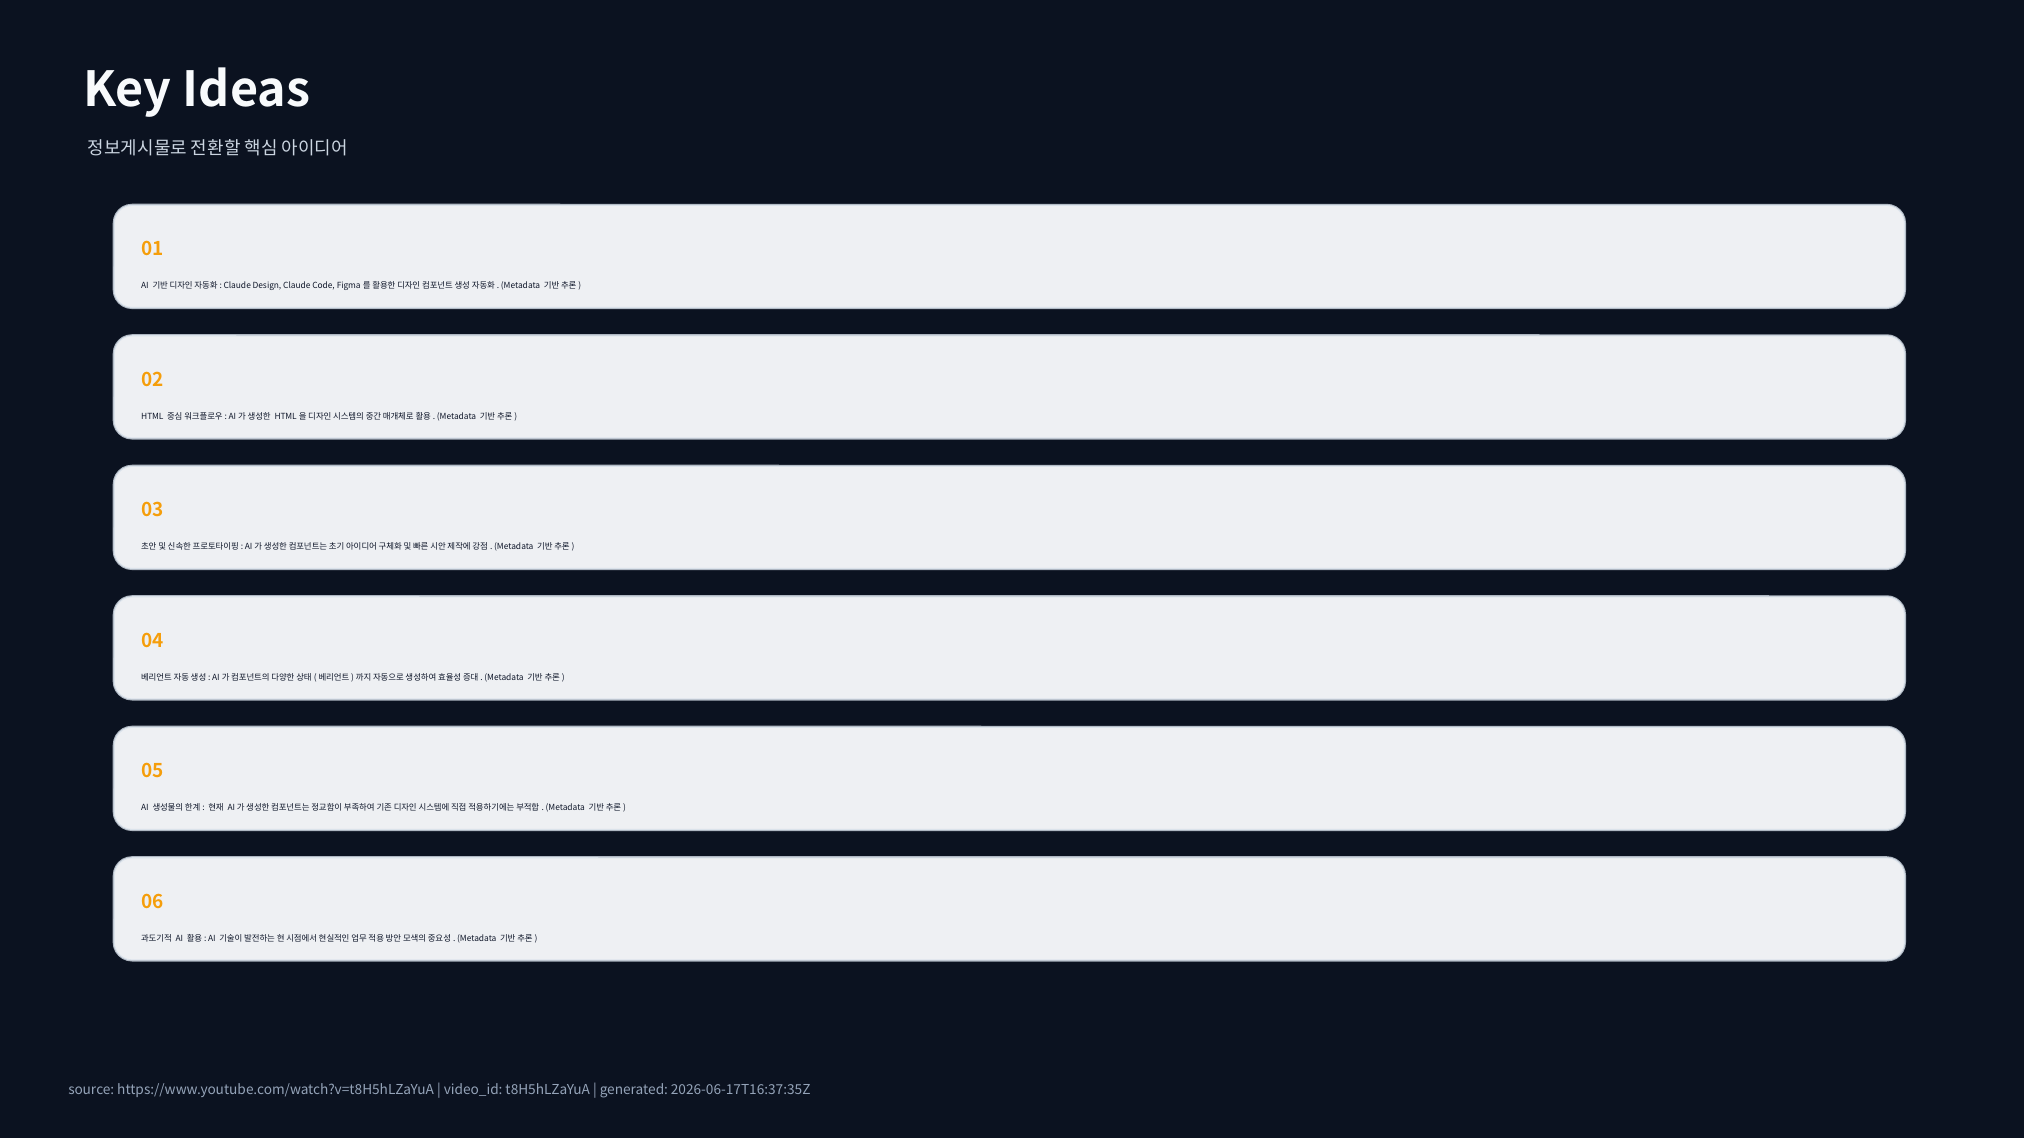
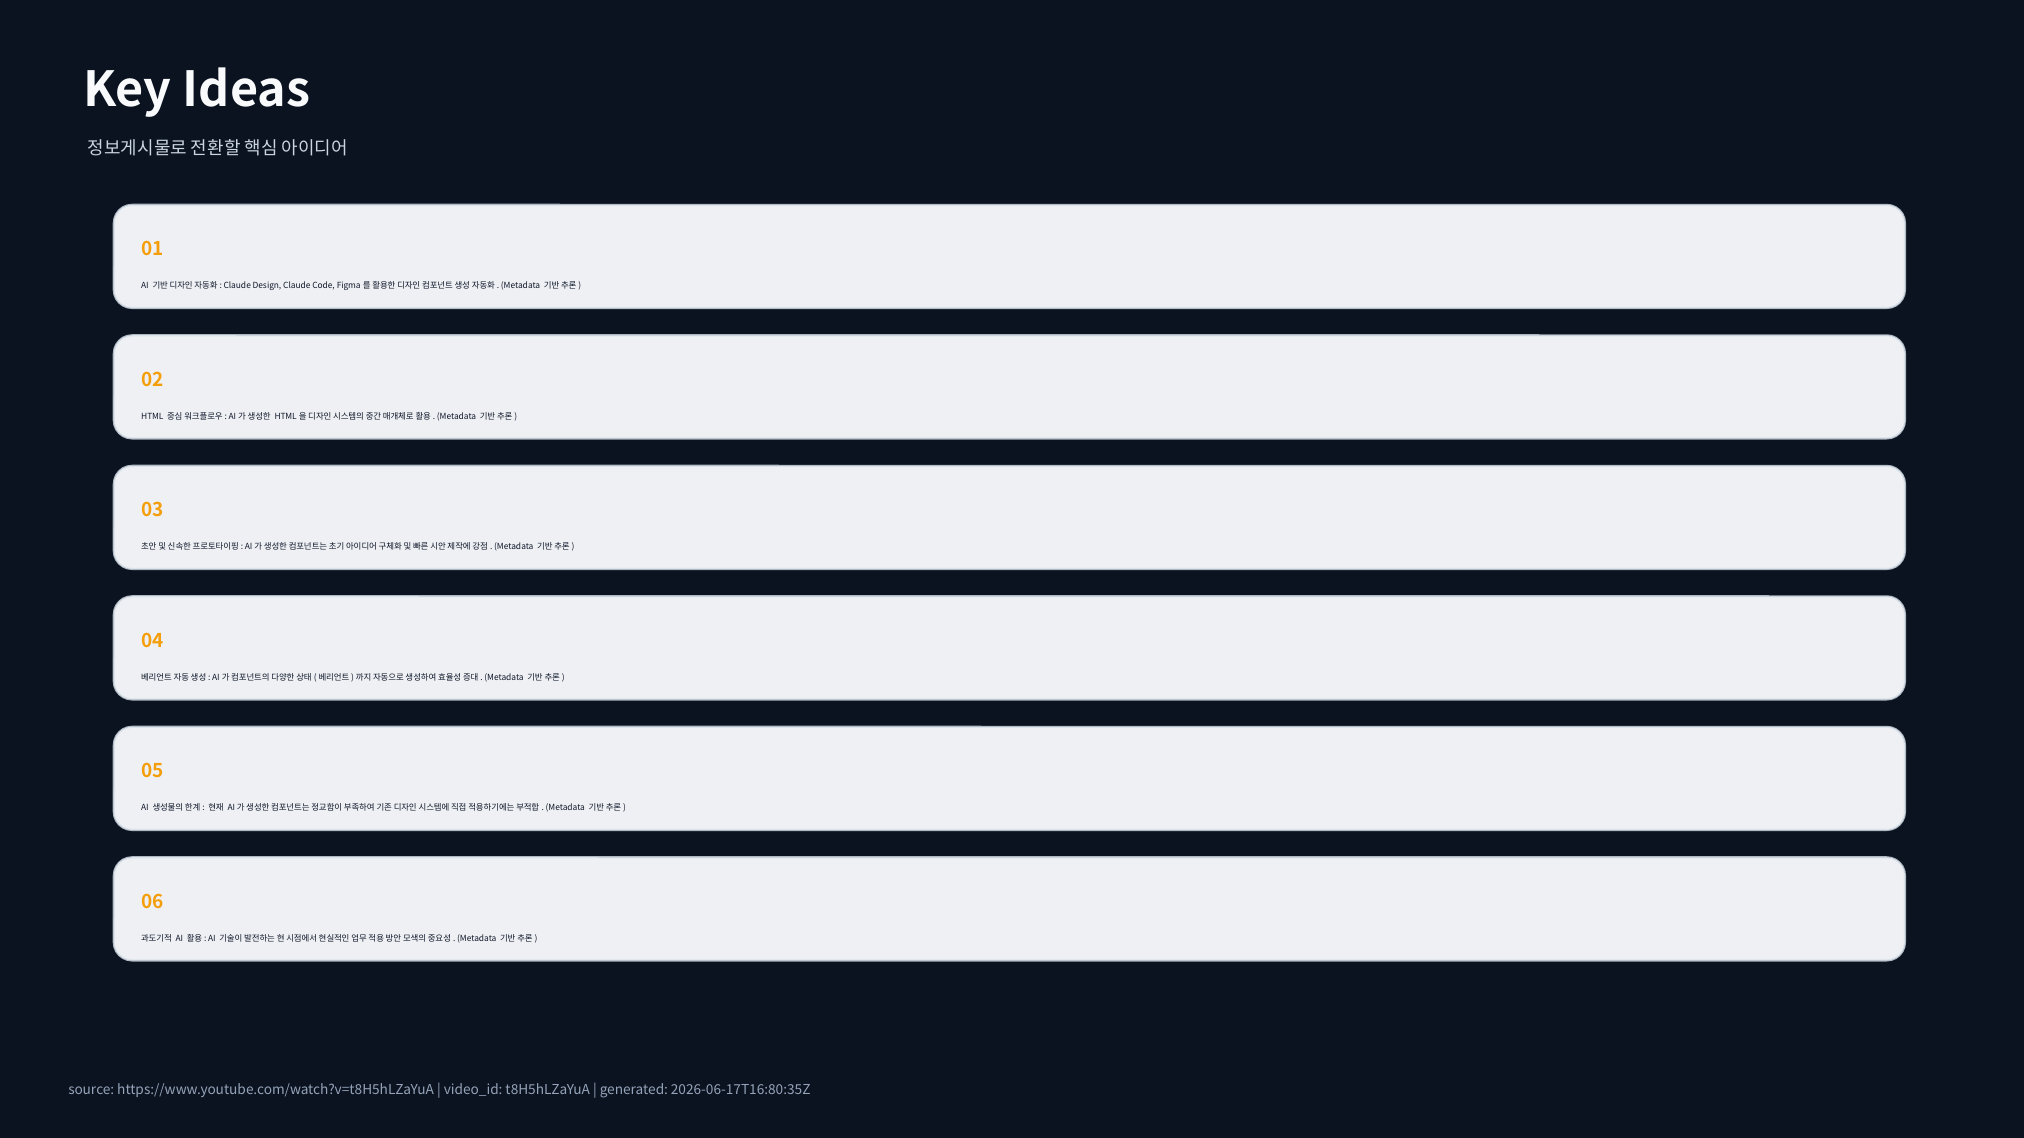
2026-06-17T16:37:35Z: 2026-06-17T16:37:35Z -> 2026-06-17T16:80:35Z (741, 1090)
